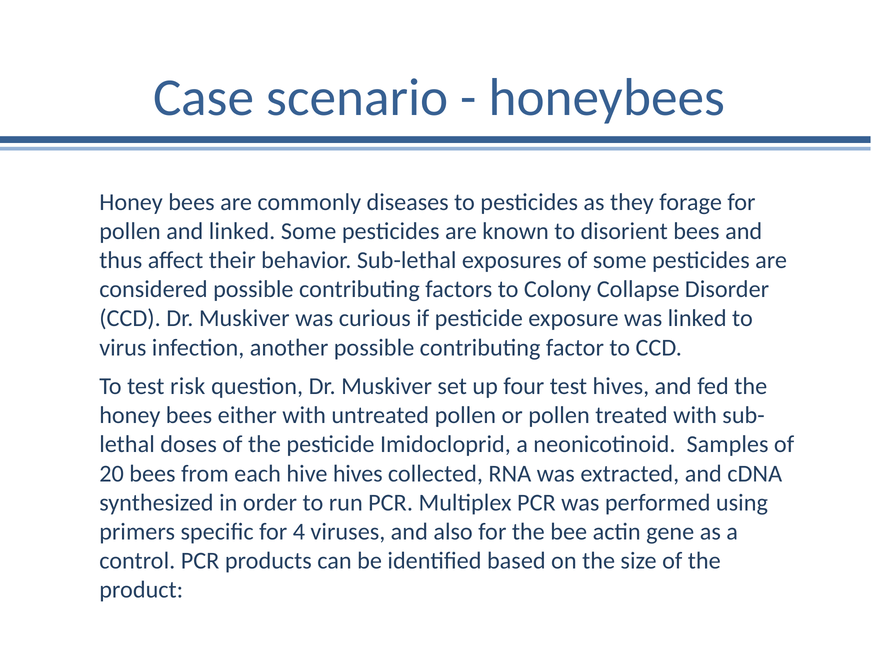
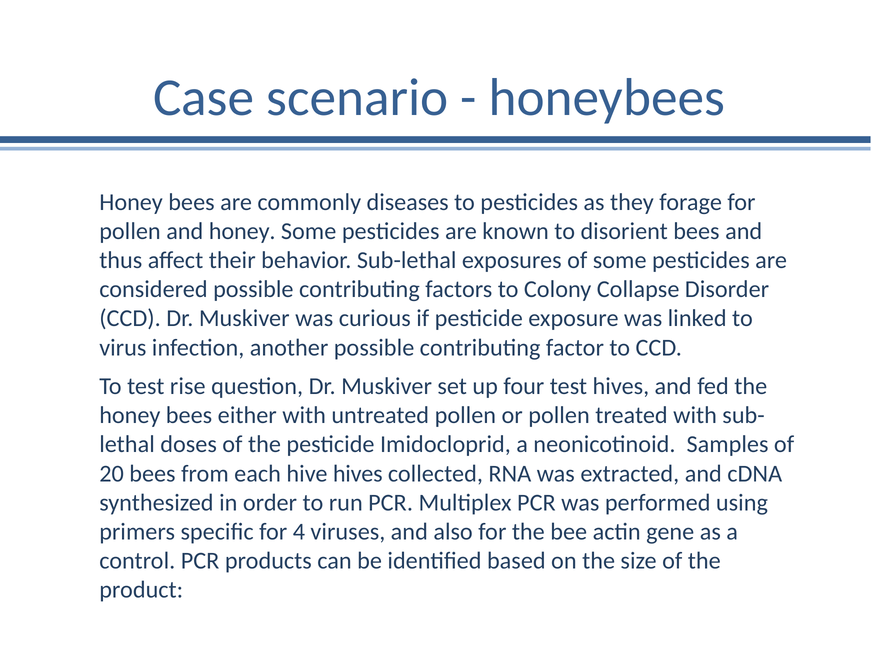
and linked: linked -> honey (242, 231)
risk: risk -> rise (188, 386)
